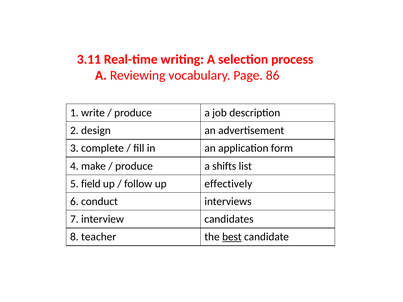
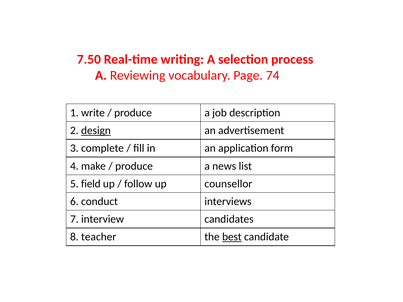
3.11: 3.11 -> 7.50 (89, 59)
86: 86 -> 74 (273, 75)
design underline: none -> present (96, 131)
shifts: shifts -> news (224, 166)
effectively: effectively -> counsellor (228, 184)
